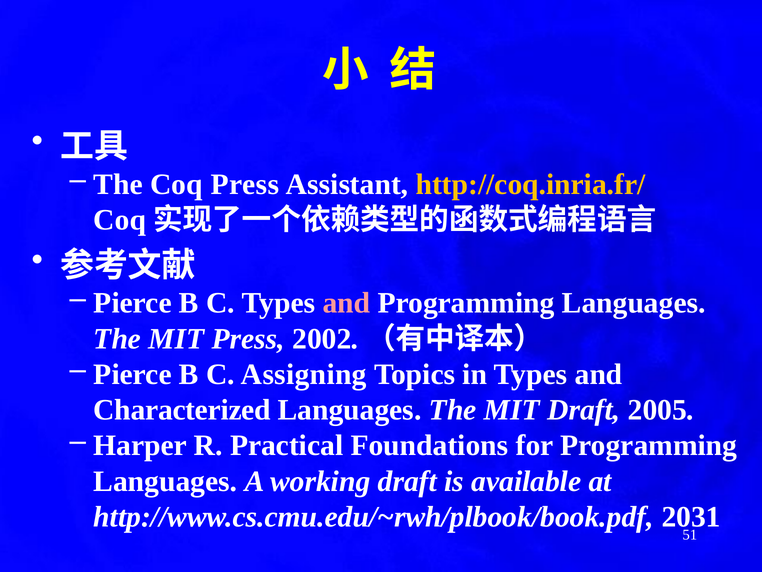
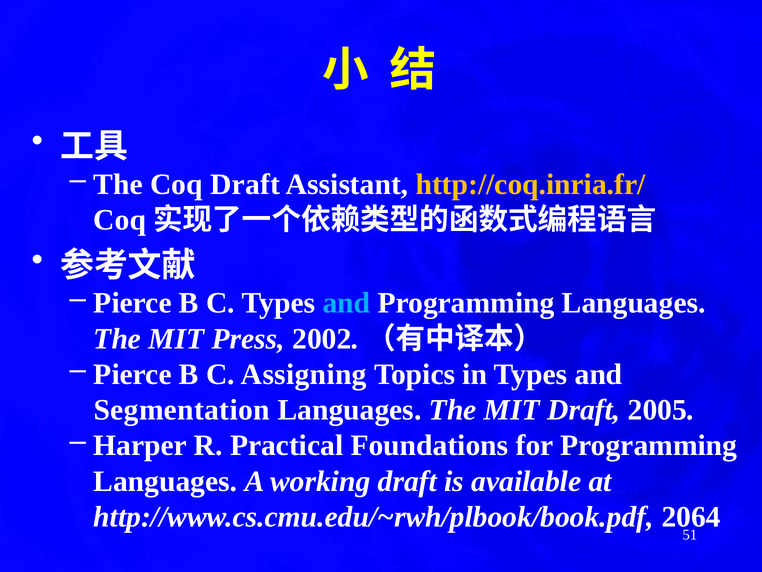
Coq Press: Press -> Draft (245, 184)
and colour: pink -> light blue (346, 303)
Characterized: Characterized -> Segmentation (182, 410)
2031: 2031 -> 2064 (691, 516)
